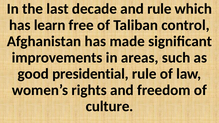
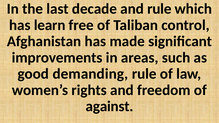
presidential: presidential -> demanding (90, 74)
culture: culture -> against (110, 106)
